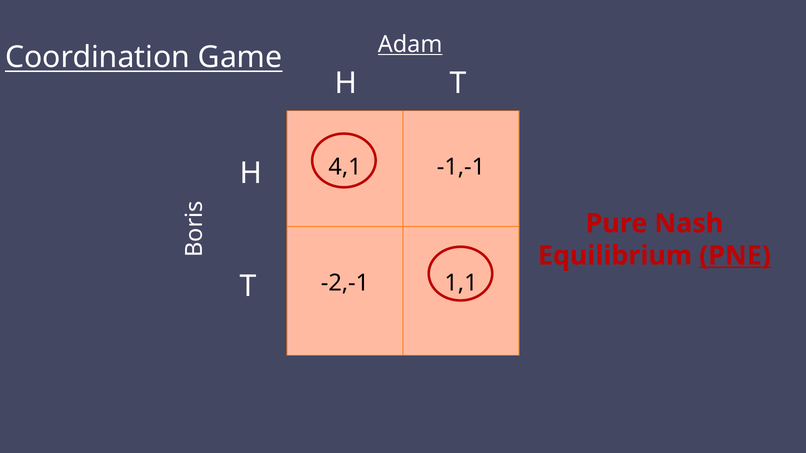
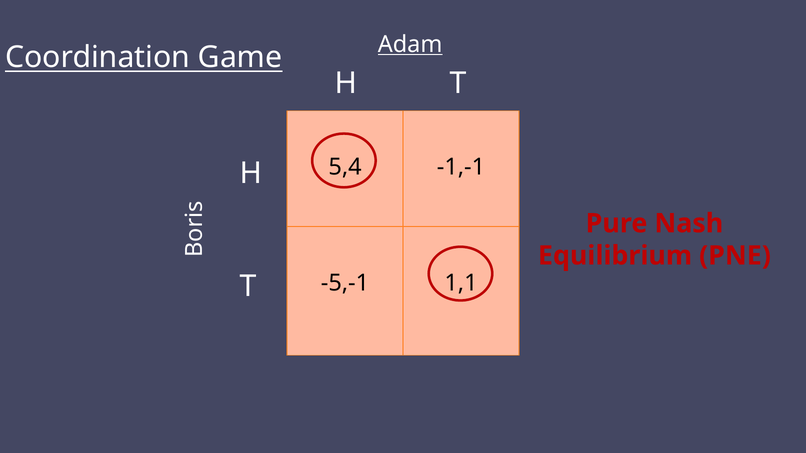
4,1: 4,1 -> 5,4 (345, 167)
PNE underline: present -> none (735, 256)
-2,-1: -2,-1 -> -5,-1 (345, 283)
